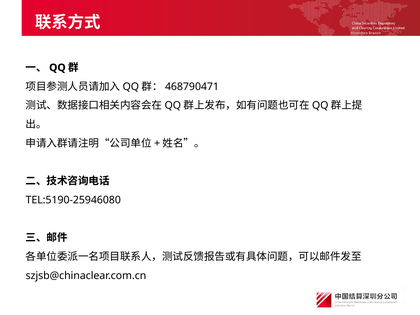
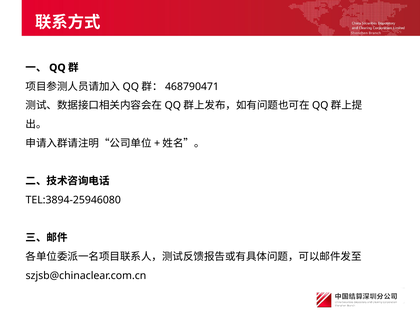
TEL:5190-25946080: TEL:5190-25946080 -> TEL:3894-25946080 (73, 200)
